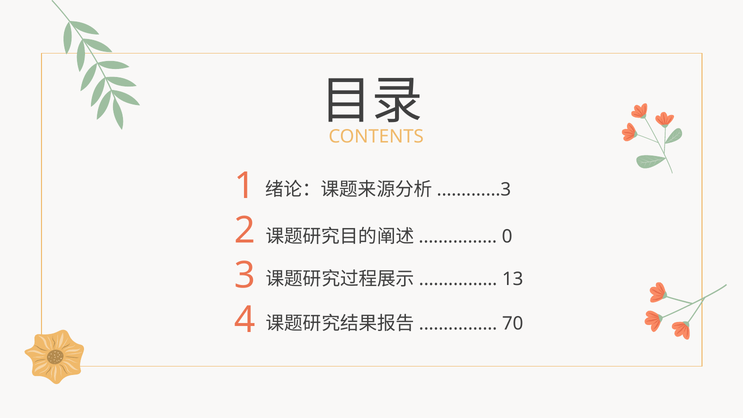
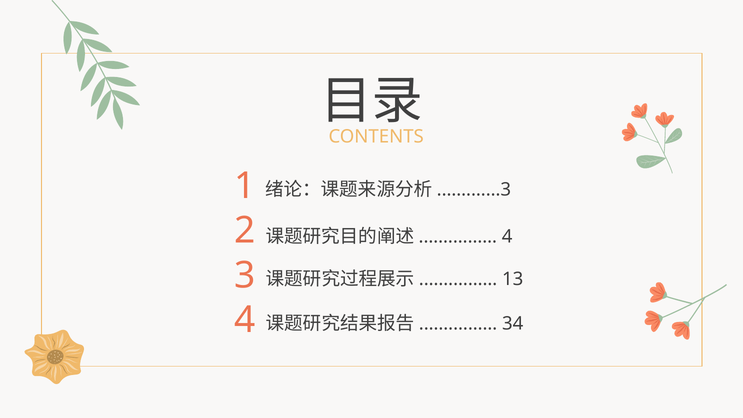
0: 0 -> 4 (507, 237)
70: 70 -> 34 (513, 324)
